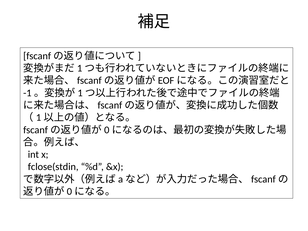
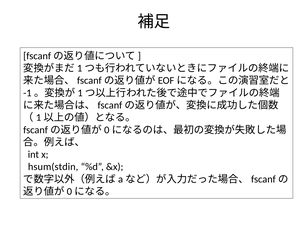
fclose(stdin: fclose(stdin -> hsum(stdin (53, 167)
